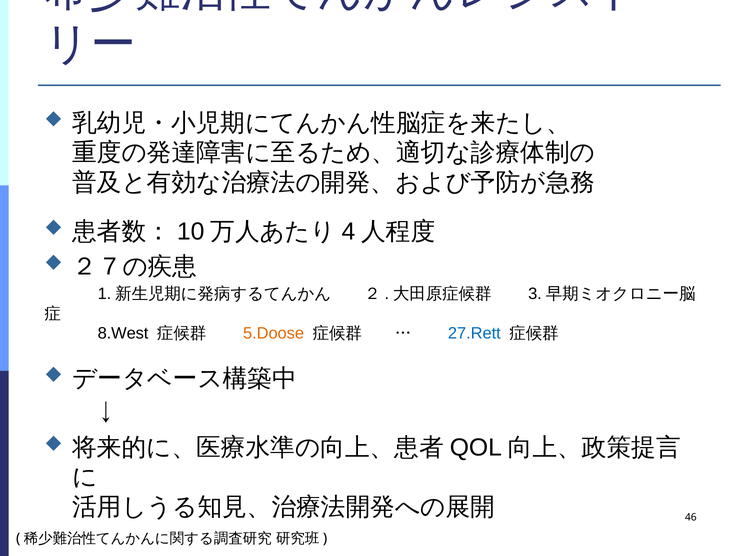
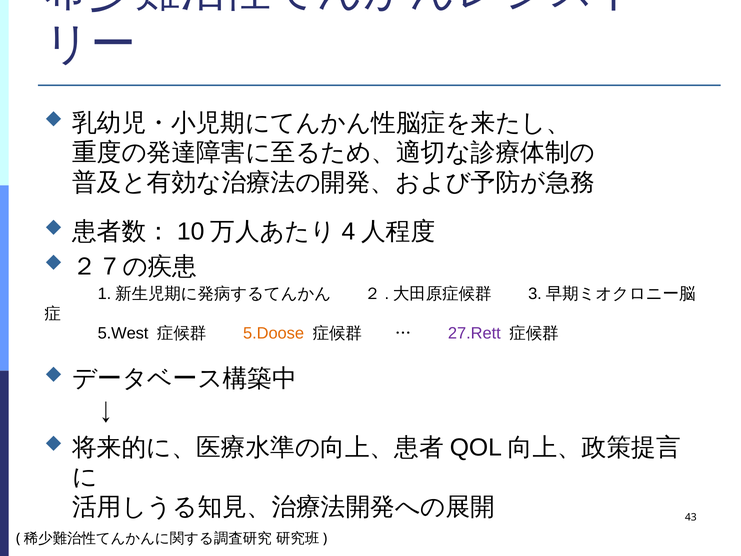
8.West: 8.West -> 5.West (123, 333)
27.Rett colour: blue -> purple (474, 333)
46: 46 -> 43 (691, 517)
